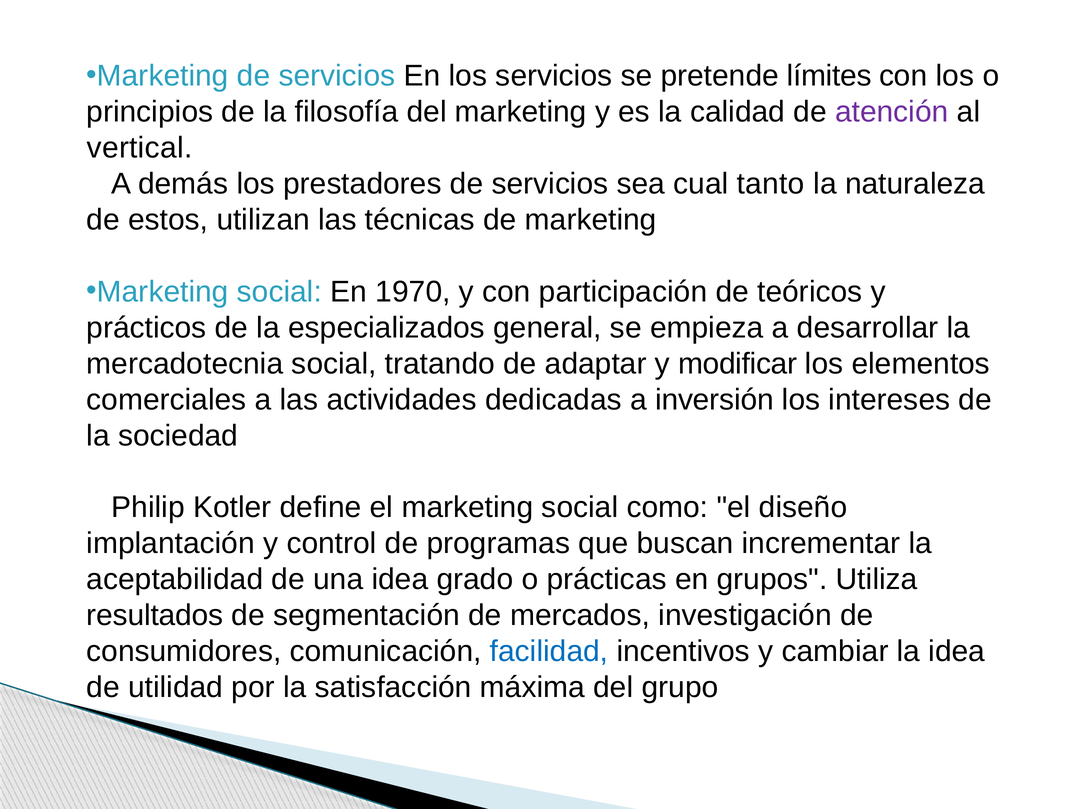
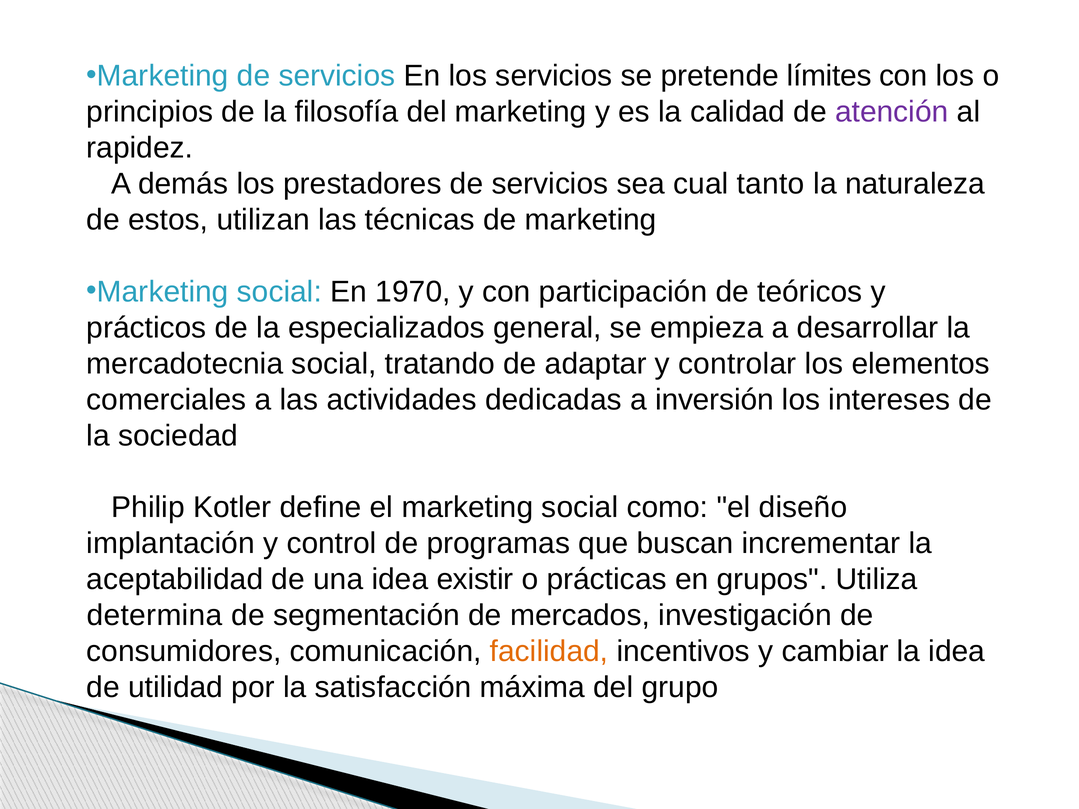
vertical: vertical -> rapidez (140, 148)
modificar: modificar -> controlar (737, 364)
grado: grado -> existir (475, 580)
resultados: resultados -> determina (155, 616)
facilidad colour: blue -> orange (549, 652)
